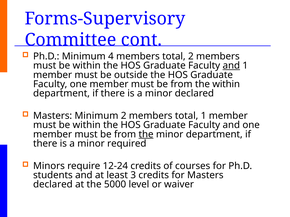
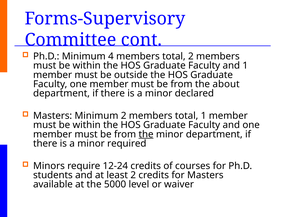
and underline: present -> none (231, 66)
the within: within -> about (226, 84)
least 3: 3 -> 2 (133, 176)
declared: declared -> available (53, 185)
